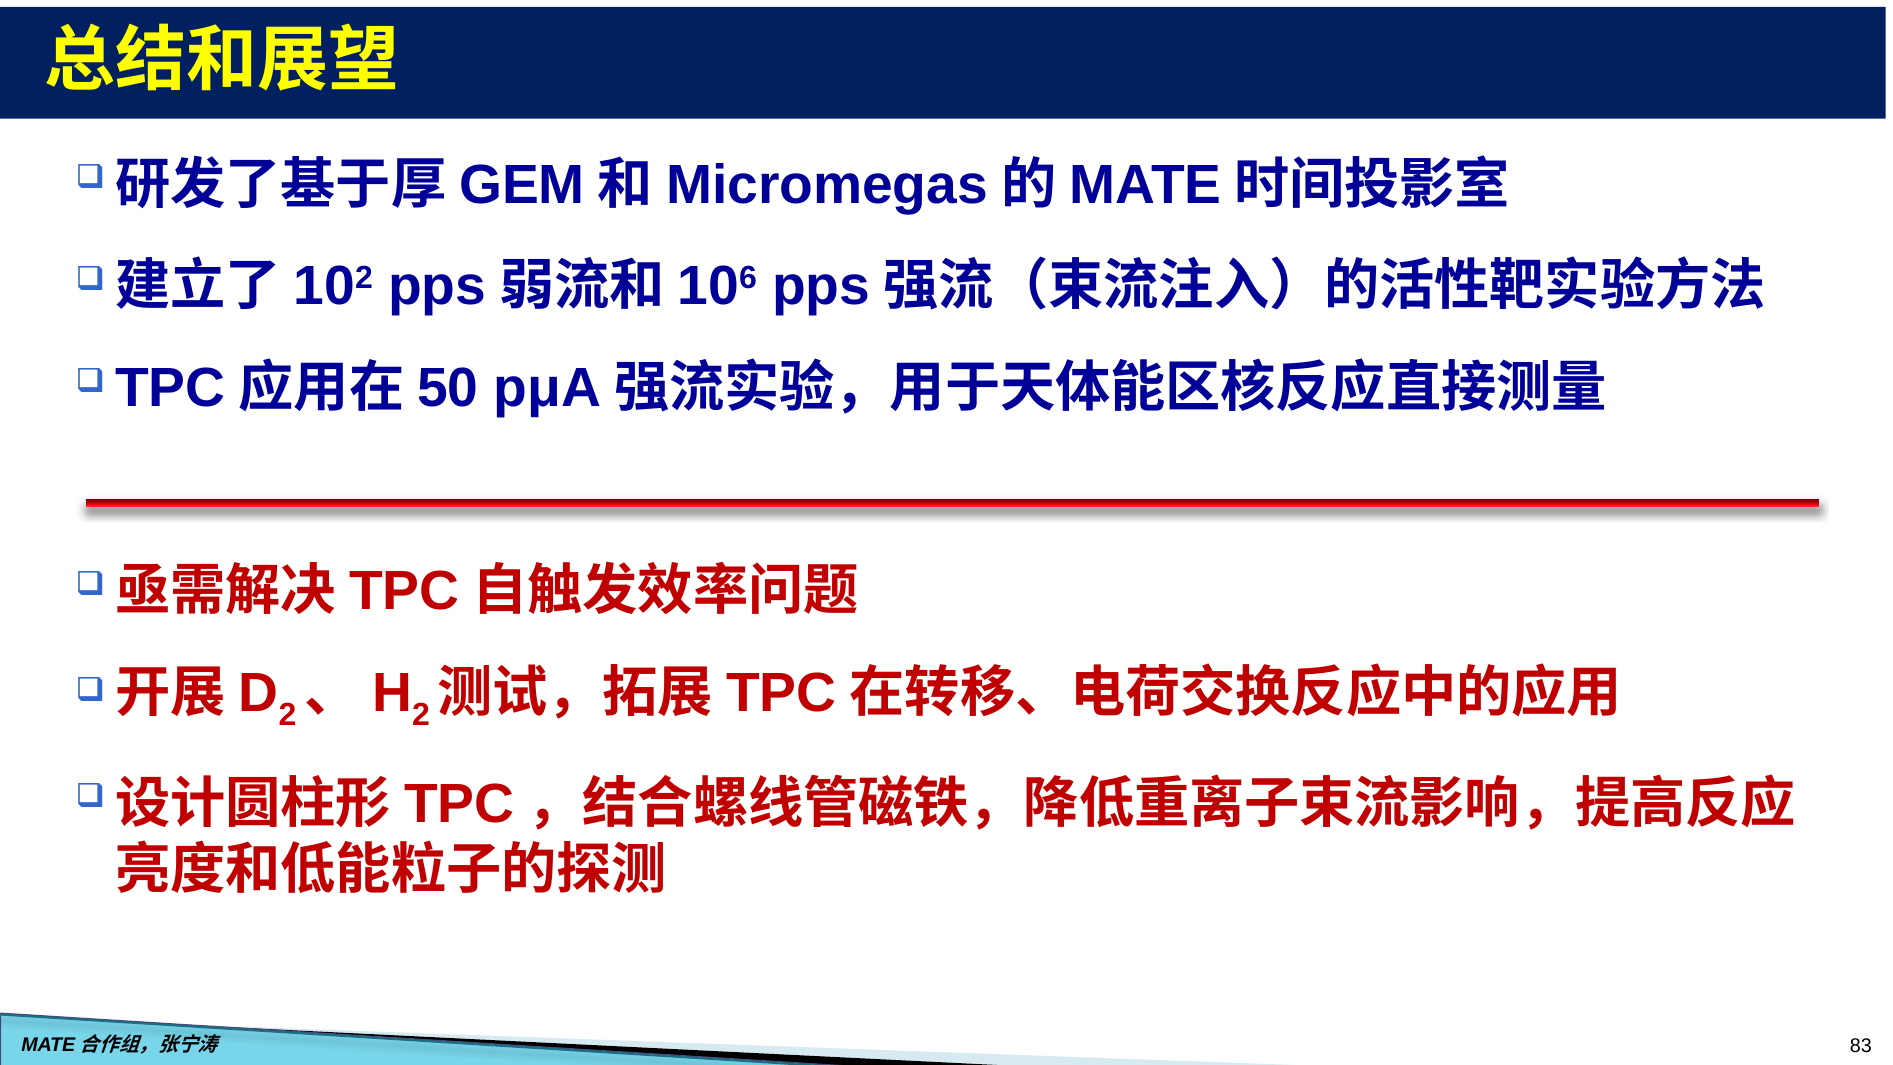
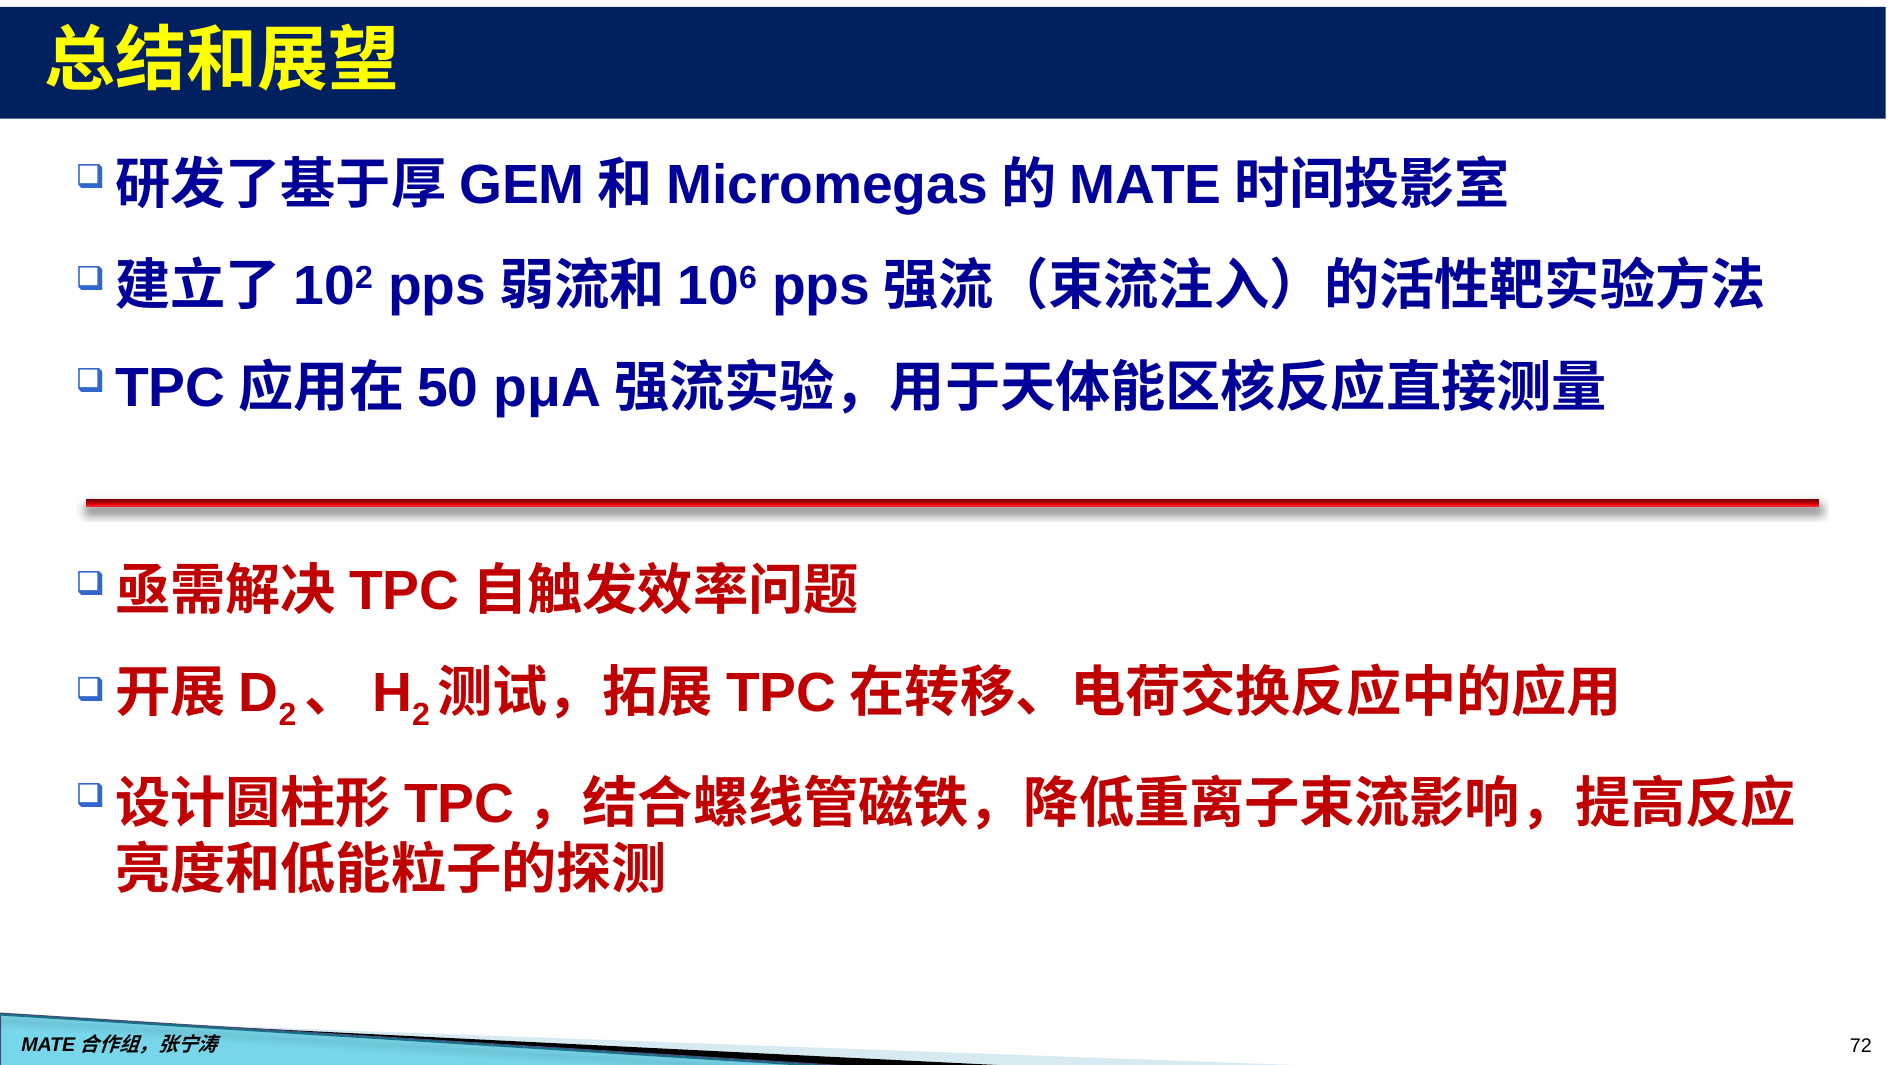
83: 83 -> 72 (1861, 1046)
